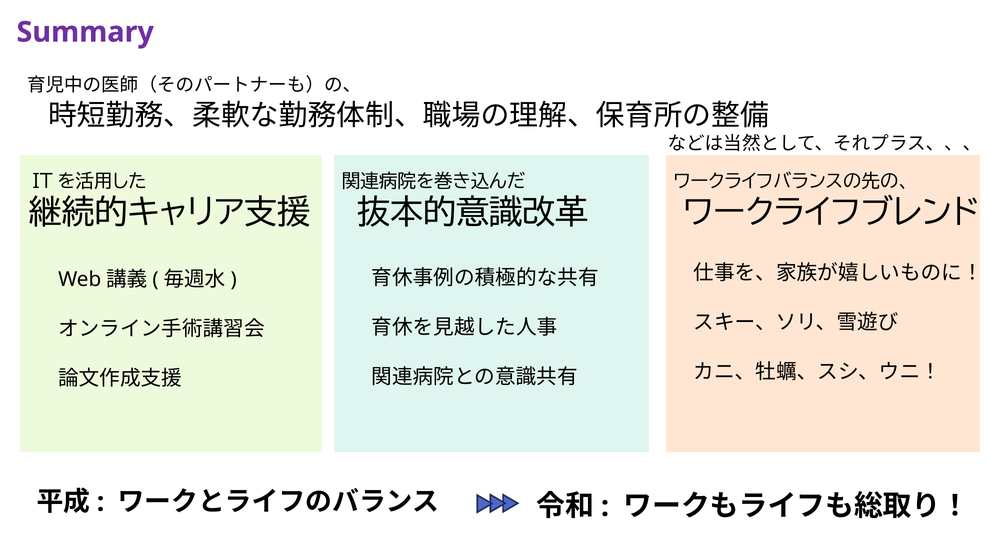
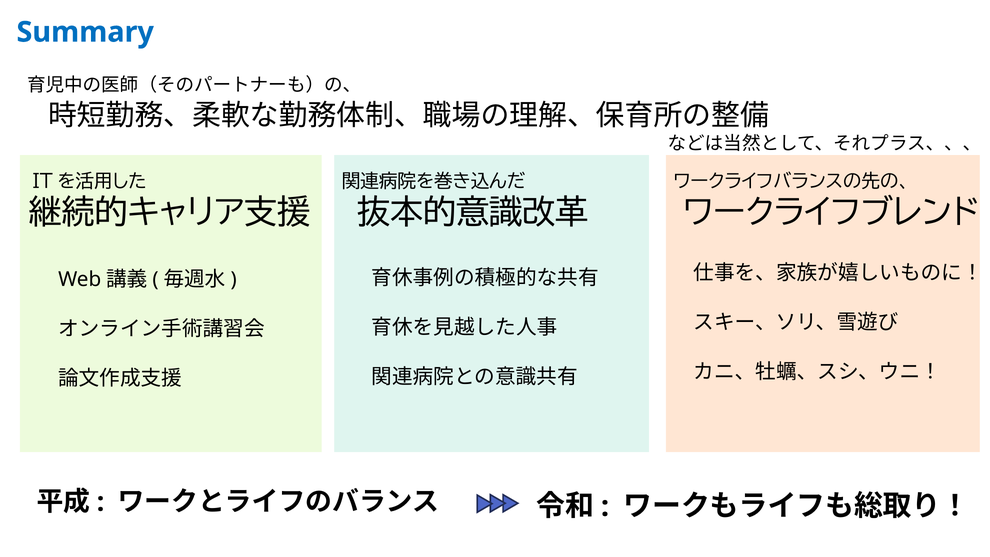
Summary colour: purple -> blue (85, 32)
